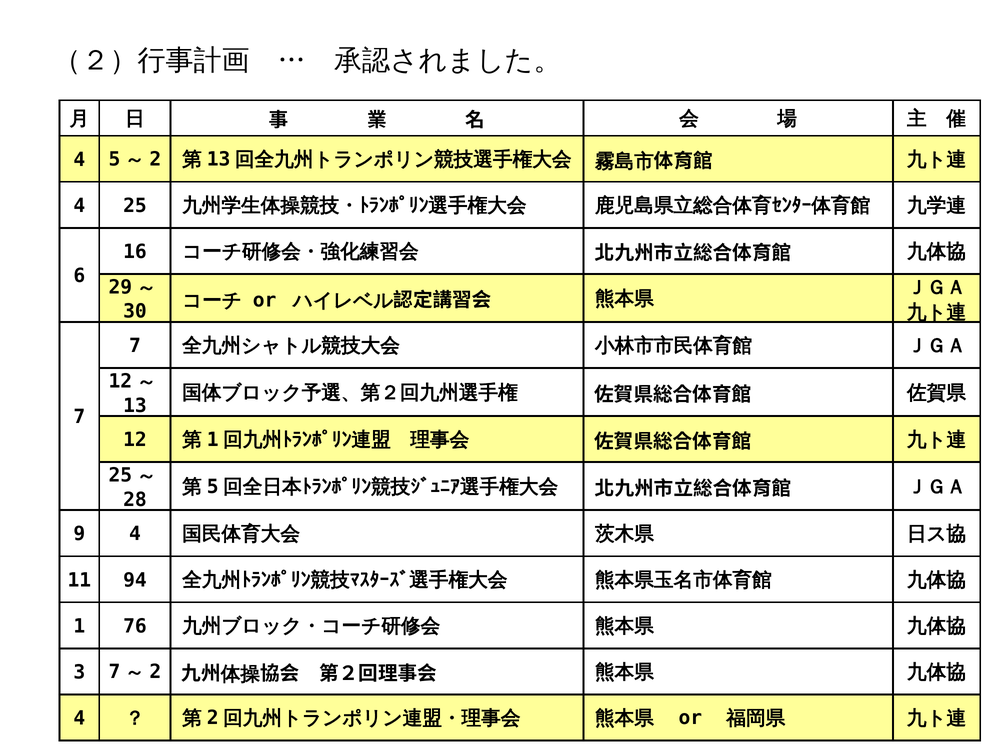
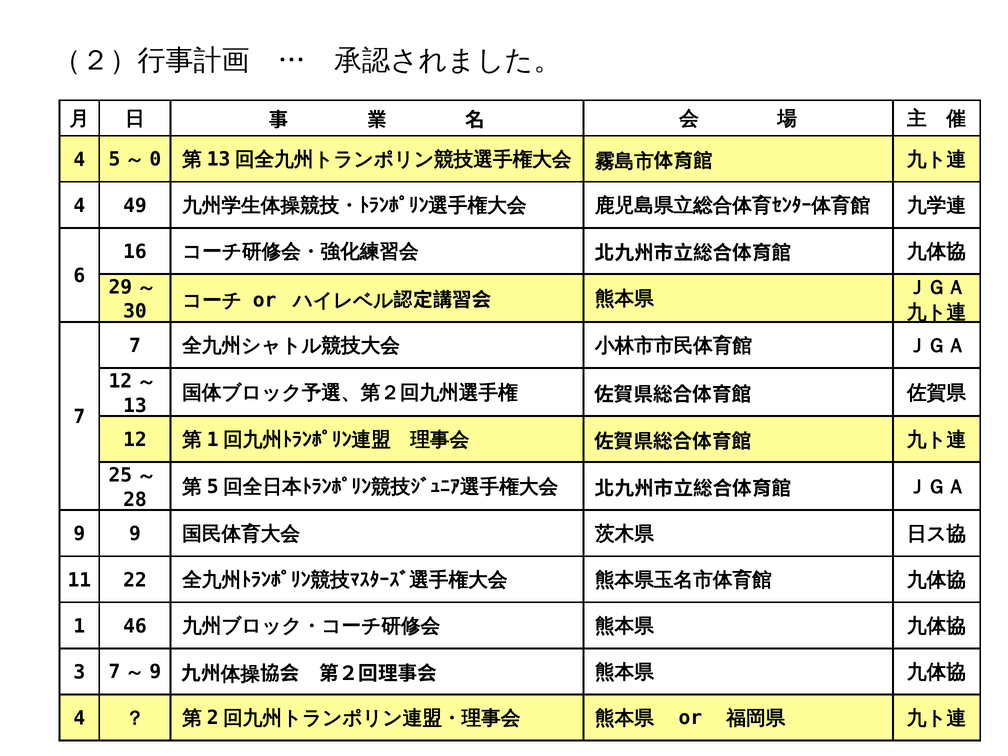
2: 2 -> 0 (155, 159)
25: 25 -> 49 (135, 206)
9 4: 4 -> 9 (135, 534)
94: 94 -> 22 (135, 580)
76: 76 -> 46 (135, 626)
2: 2 -> 9 (155, 672)
